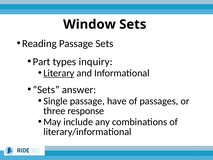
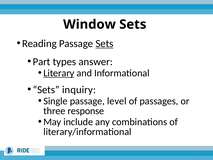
Sets underline: none -> present (104, 43)
inquiry: inquiry -> answer (96, 62)
answer: answer -> inquiry (79, 90)
have: have -> level (117, 101)
